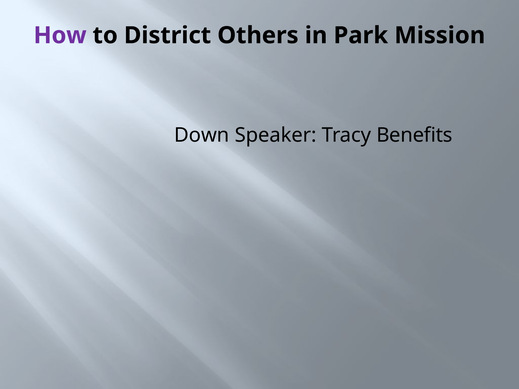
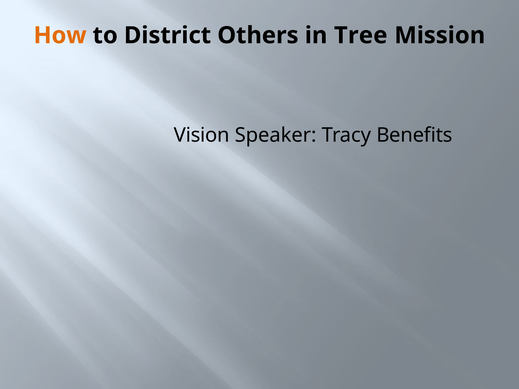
How colour: purple -> orange (60, 35)
Park: Park -> Tree (361, 35)
Down: Down -> Vision (202, 135)
